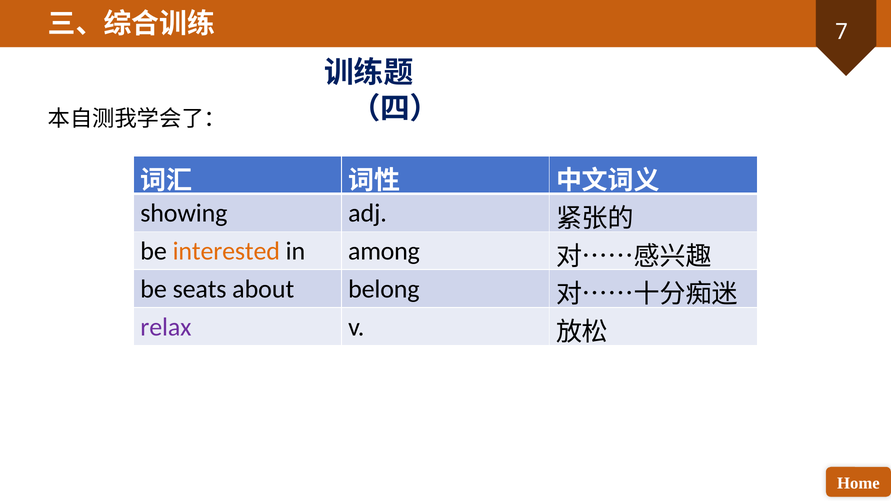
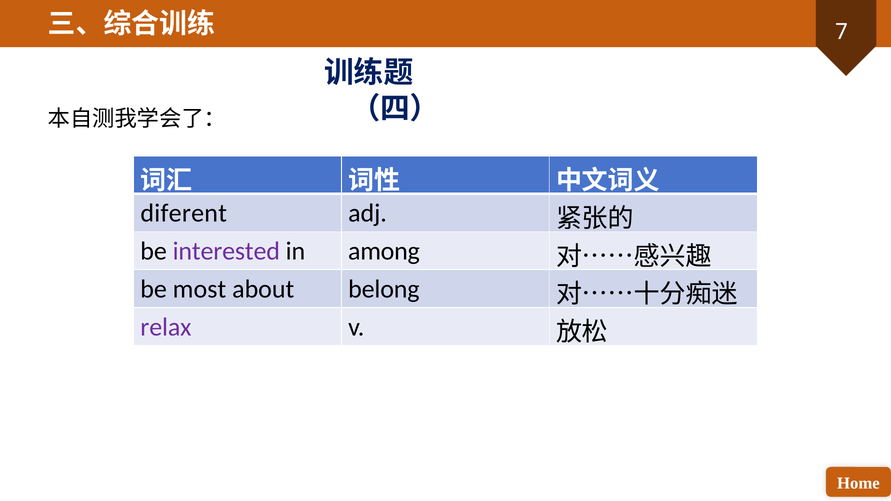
showing: showing -> diferent (184, 213)
interested colour: orange -> purple (226, 251)
seats: seats -> most (199, 289)
